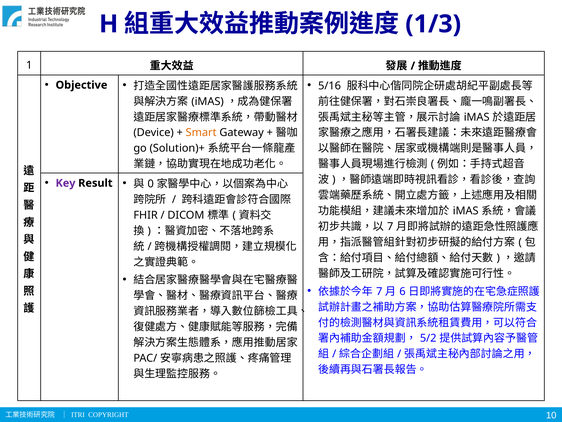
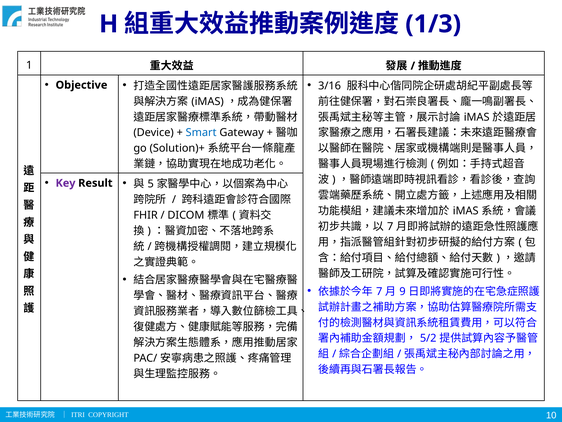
5/16: 5/16 -> 3/16 (330, 86)
Smart colour: orange -> blue (201, 133)
0: 0 -> 5 (151, 184)
6: 6 -> 9 (403, 291)
